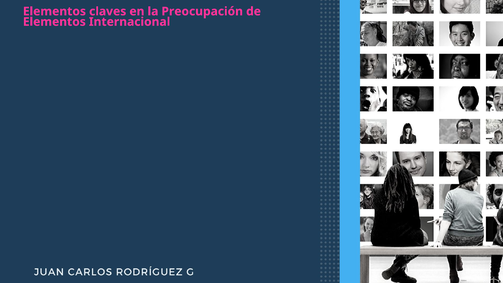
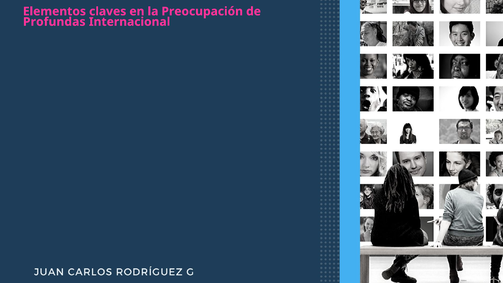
Elementos: Elementos -> Profundas (54, 22)
